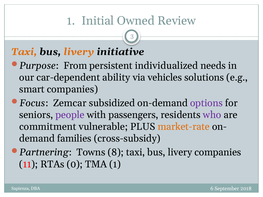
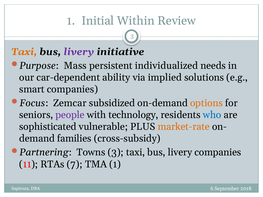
Owned: Owned -> Within (136, 21)
livery colour: orange -> purple (79, 52)
From: From -> Mass (75, 66)
vehicles: vehicles -> implied (165, 77)
options colour: purple -> orange (206, 103)
passengers: passengers -> technology (133, 115)
who colour: purple -> blue (212, 115)
commitment: commitment -> sophisticated (48, 127)
Towns 8: 8 -> 3 (116, 153)
0: 0 -> 7 (75, 164)
